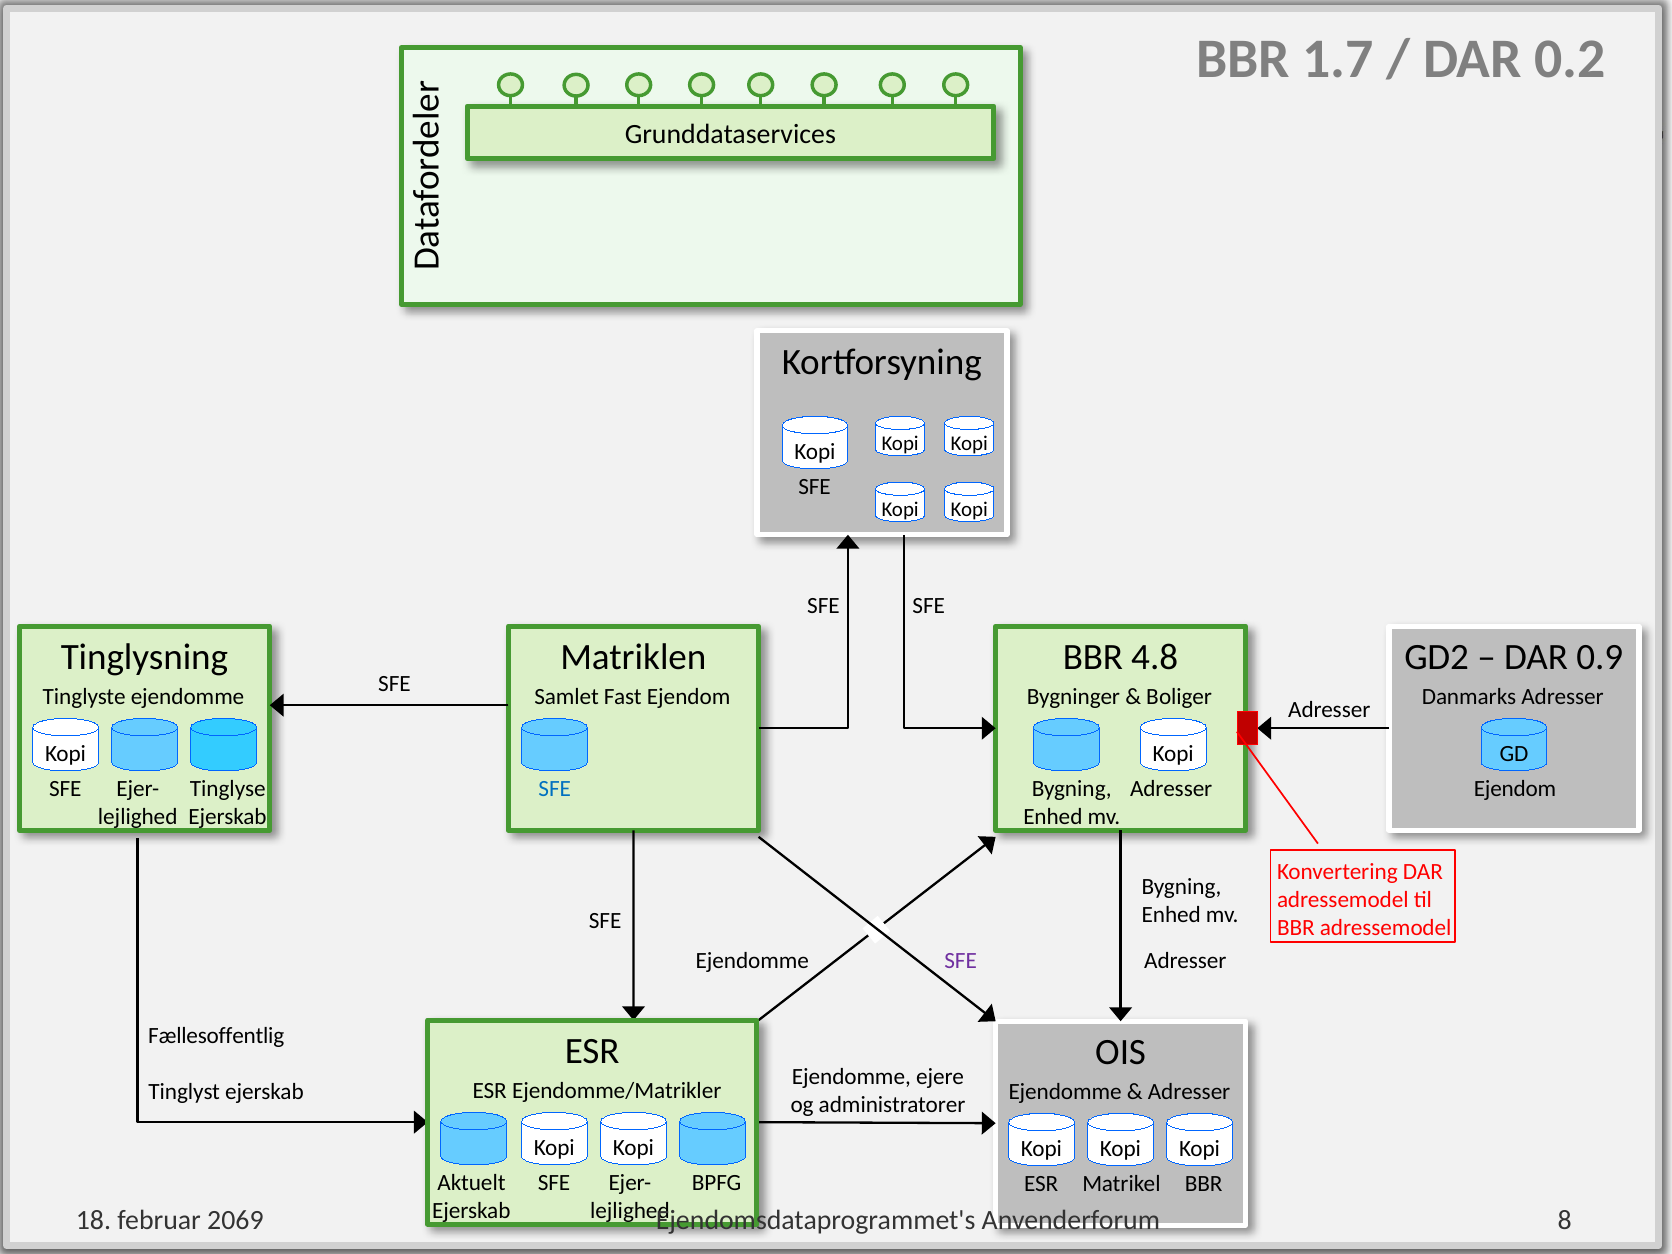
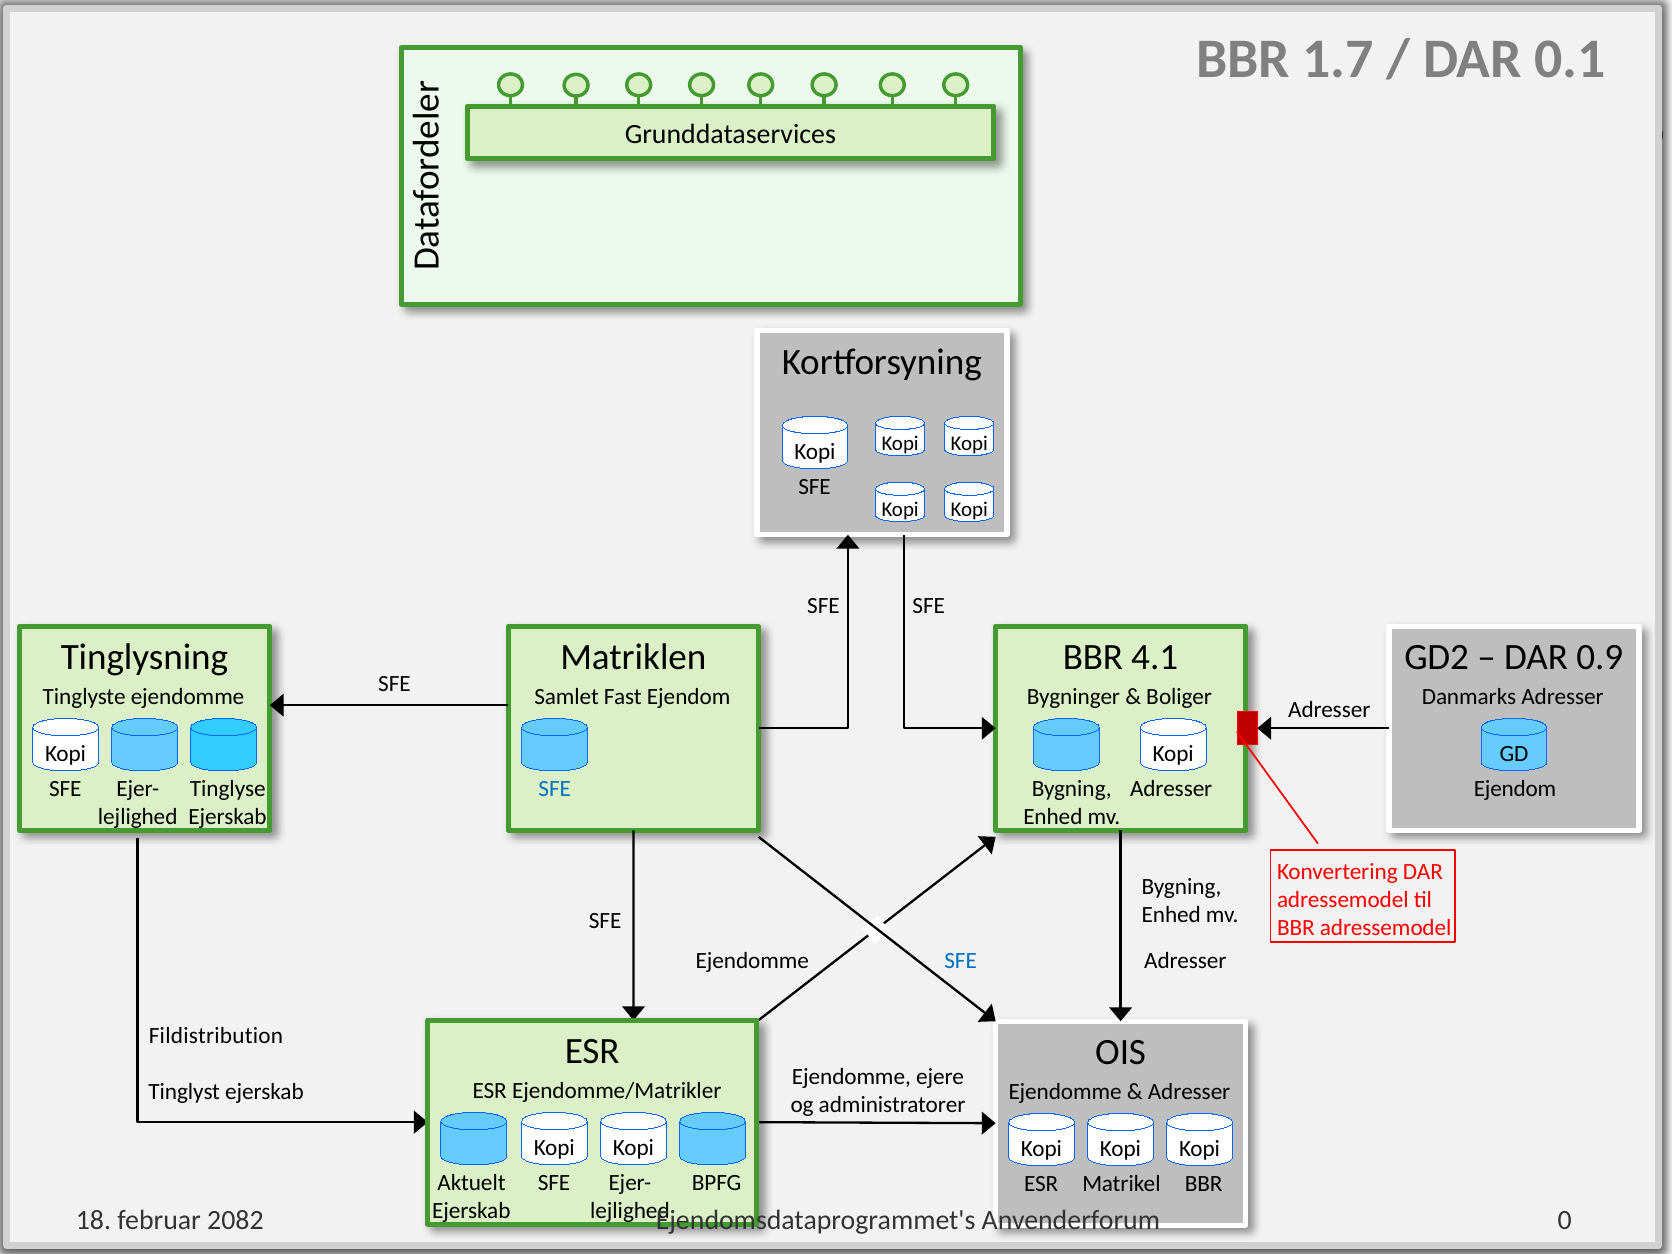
0.2: 0.2 -> 0.1 (1570, 59)
4.8: 4.8 -> 4.1 (1155, 658)
SFE colour: purple -> blue (961, 960)
Fællesoffentlig: Fællesoffentlig -> Fildistribution (216, 1036)
2069: 2069 -> 2082 (235, 1220)
8: 8 -> 0 (1565, 1220)
